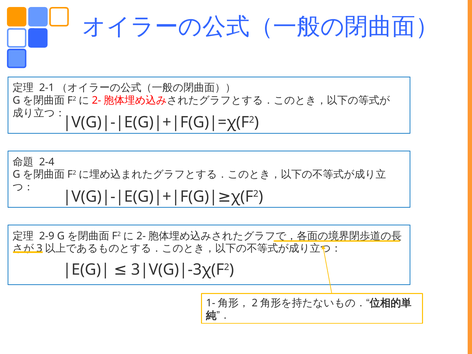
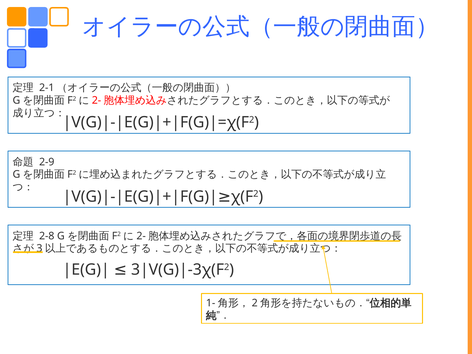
2-4: 2-4 -> 2-9 (47, 162)
2-9: 2-9 -> 2-8 (47, 236)
